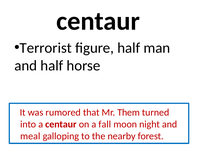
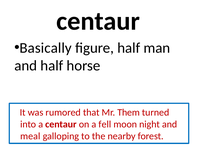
Terrorist: Terrorist -> Basically (46, 48)
fall: fall -> fell (105, 125)
